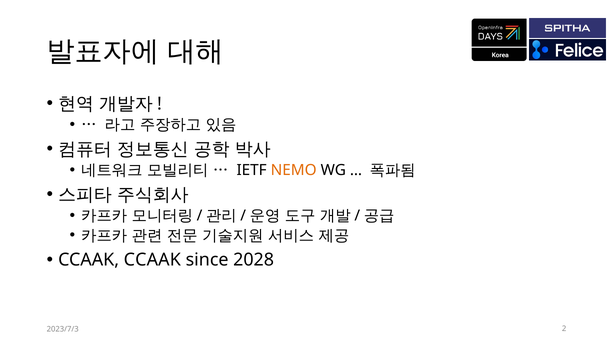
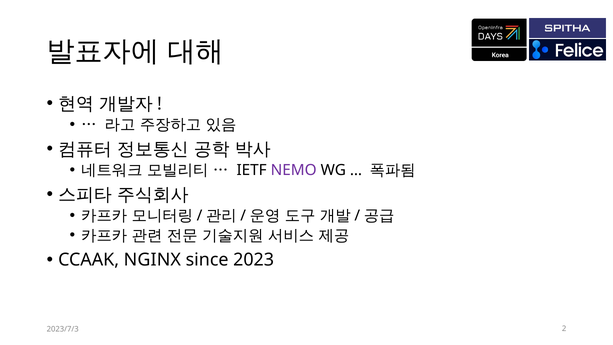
NEMO colour: orange -> purple (294, 170)
CCAAK CCAAK: CCAAK -> NGINX (152, 260)
2028: 2028 -> 2023 (254, 260)
